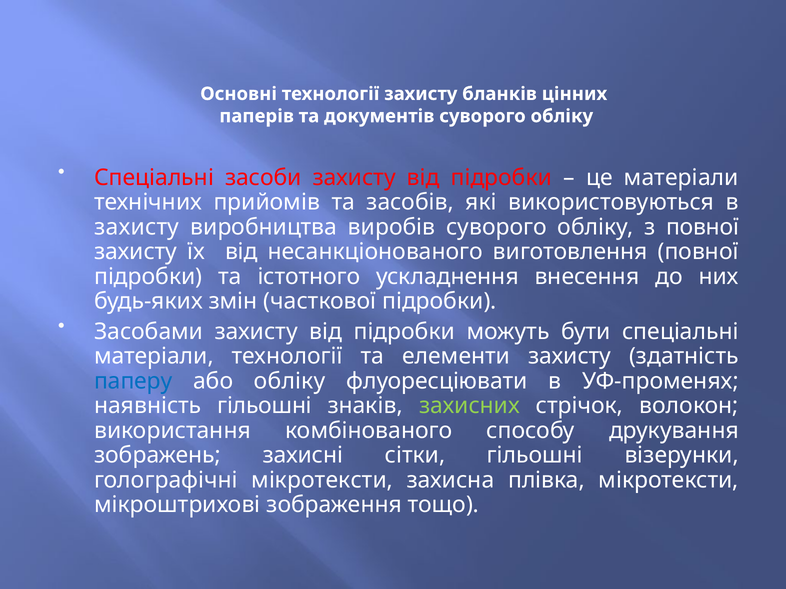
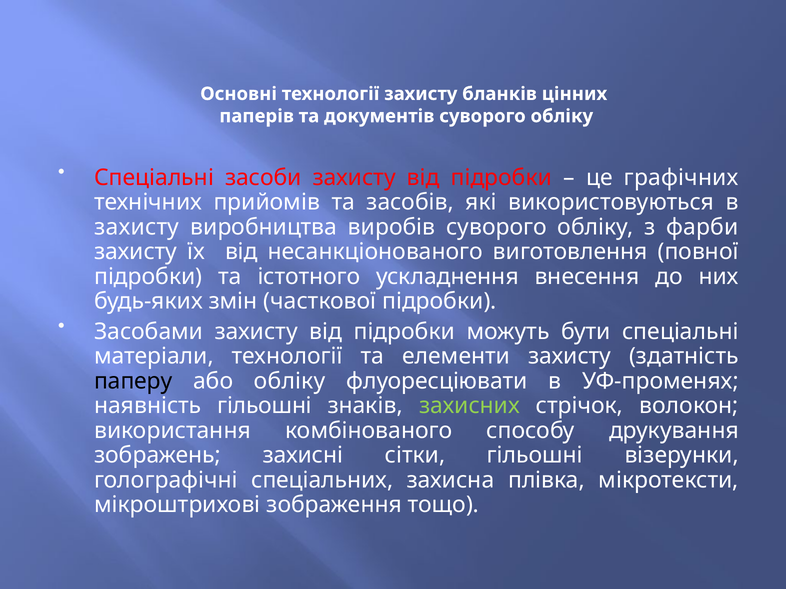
це матеріали: матеріали -> графічних (681, 178)
з повної: повної -> фарби (702, 227)
паперу colour: blue -> black (133, 381)
голографічні мікротексти: мікротексти -> спеціальних (322, 480)
